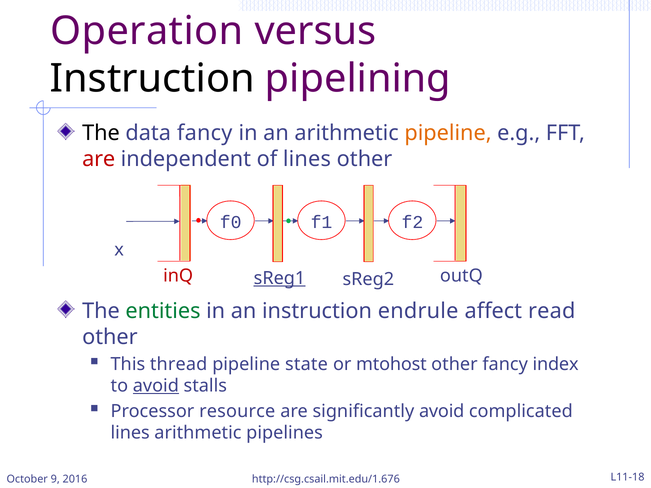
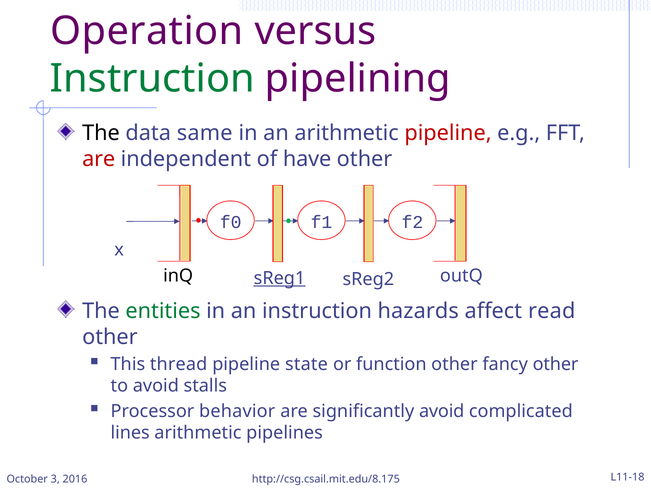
Instruction colour: black -> green (152, 79)
data fancy: fancy -> same (205, 133)
pipeline colour: orange -> red (448, 133)
of lines: lines -> have (307, 159)
inQ colour: red -> black (178, 276)
endrule: endrule -> hazards (418, 311)
mtohost: mtohost -> function (391, 364)
fancy index: index -> other (556, 364)
avoid underline: present -> none (156, 386)
resource: resource -> behavior (237, 411)
9: 9 -> 3 (55, 479)
http://csg.csail.mit.edu/1.676: http://csg.csail.mit.edu/1.676 -> http://csg.csail.mit.edu/8.175 (326, 479)
